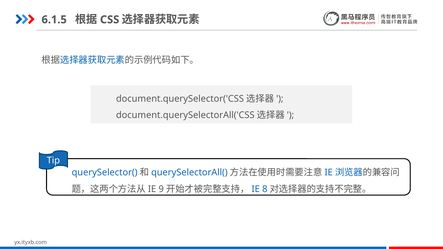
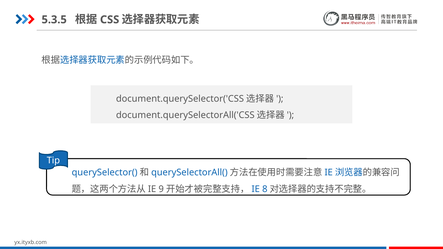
6.1.5: 6.1.5 -> 5.3.5 (54, 20)
